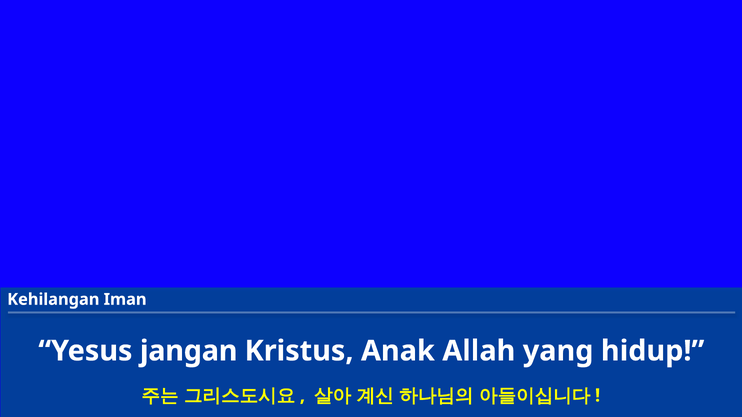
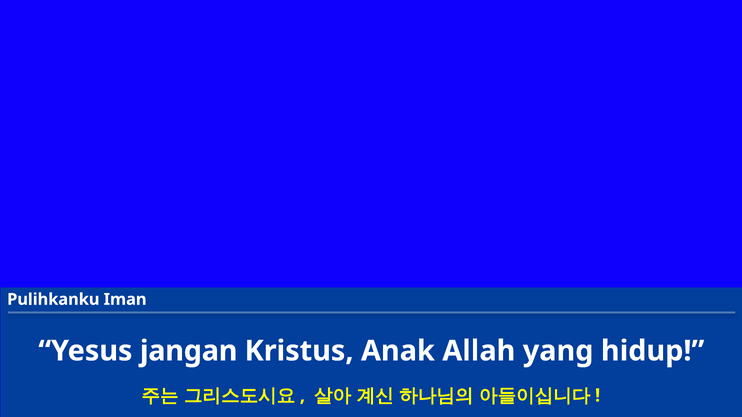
Kehilangan: Kehilangan -> Pulihkanku (53, 300)
